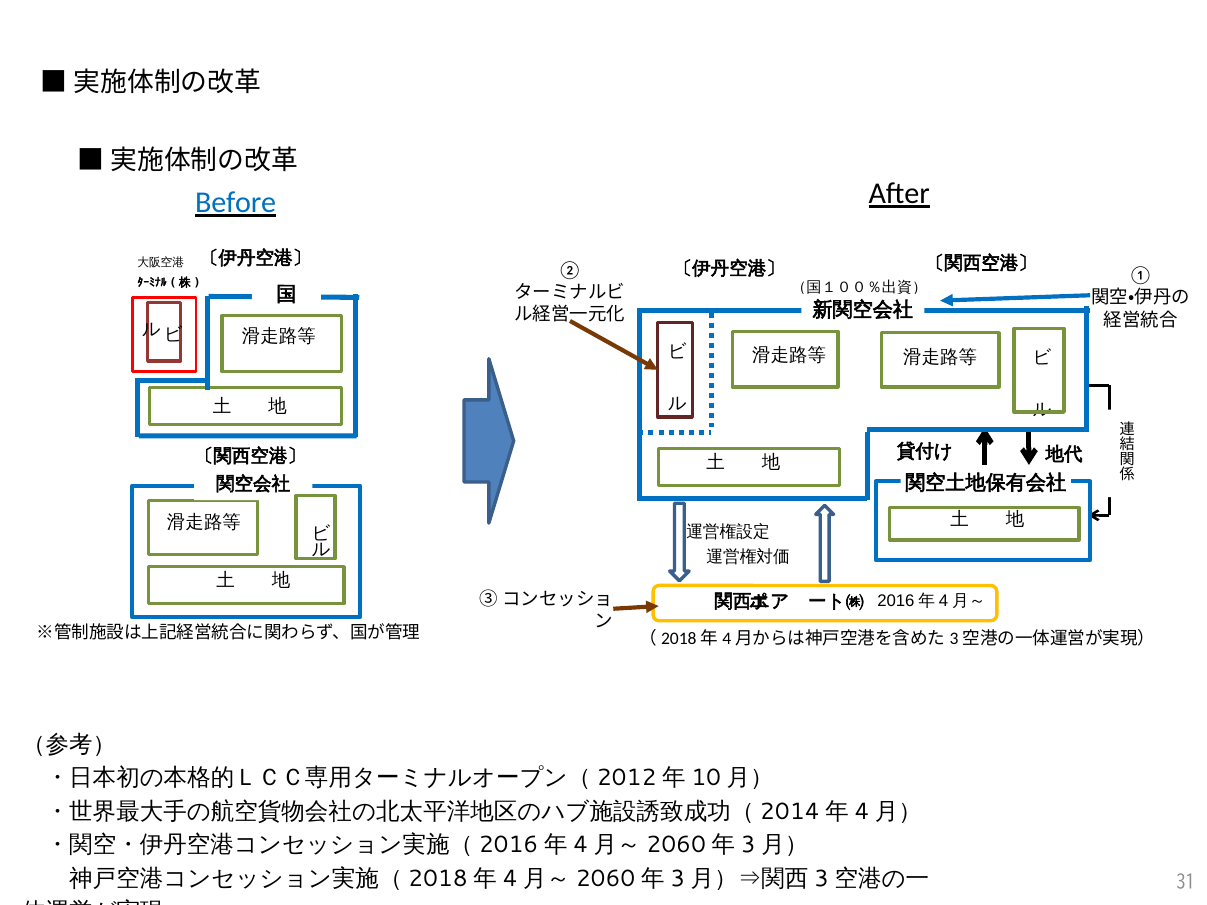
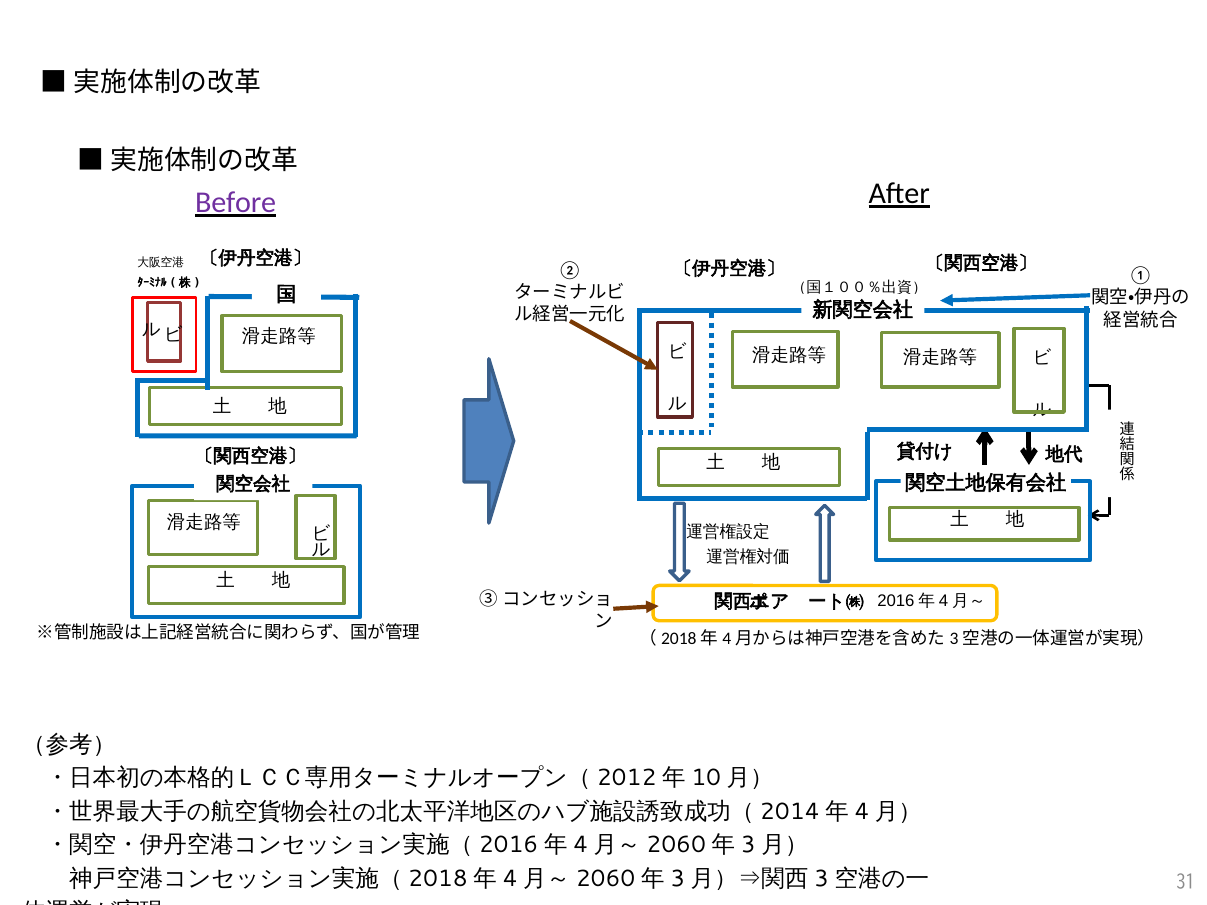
Before colour: blue -> purple (236, 203)
